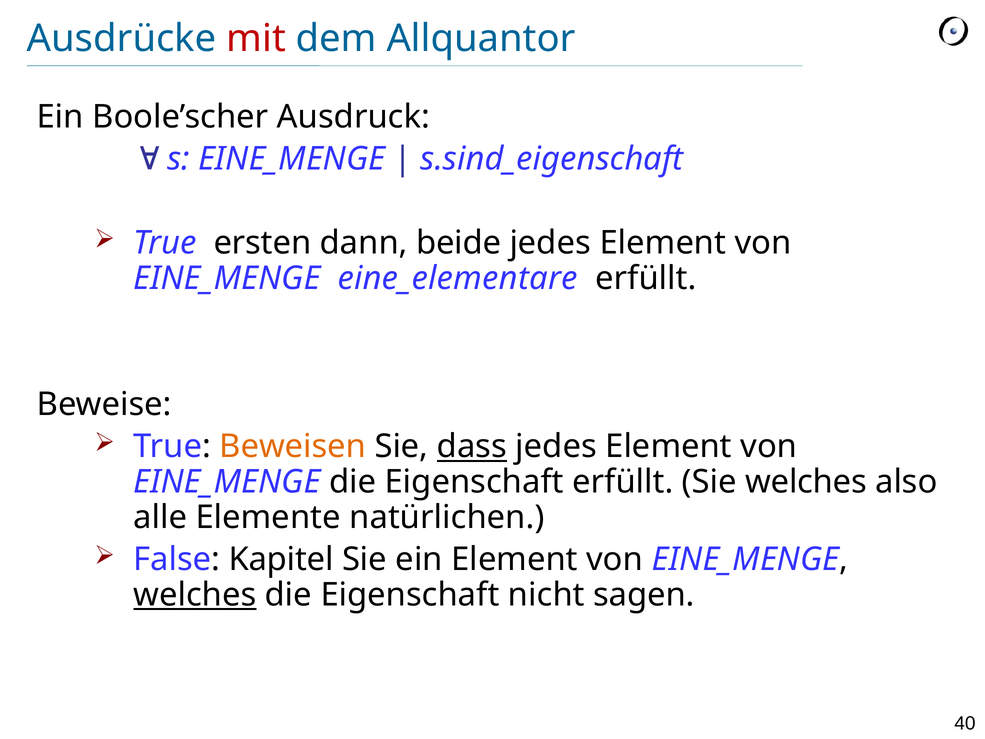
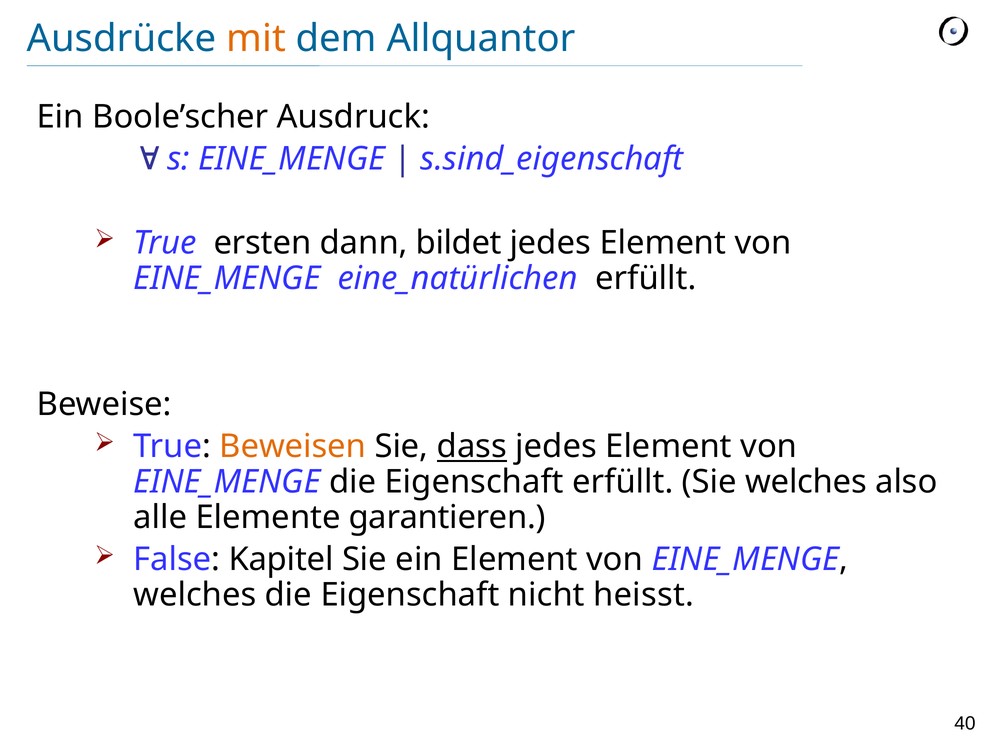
mit colour: red -> orange (256, 39)
beide: beide -> bildet (459, 243)
eine_elementare: eine_elementare -> eine_natürlichen (458, 278)
natürlichen: natürlichen -> garantieren (447, 517)
welches underline: present -> none (195, 595)
sagen: sagen -> heisst (644, 595)
